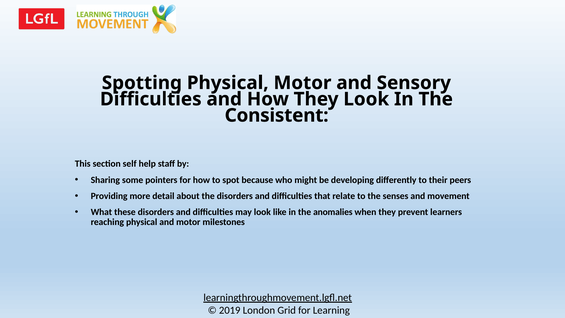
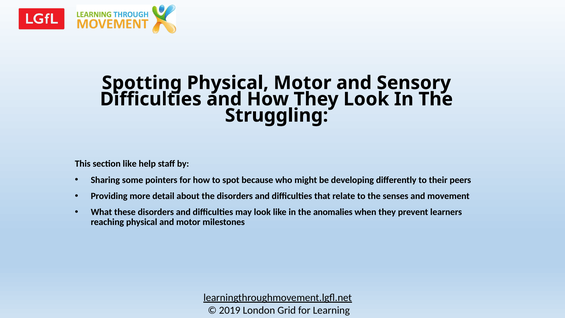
Consistent: Consistent -> Struggling (277, 115)
section self: self -> like (130, 164)
